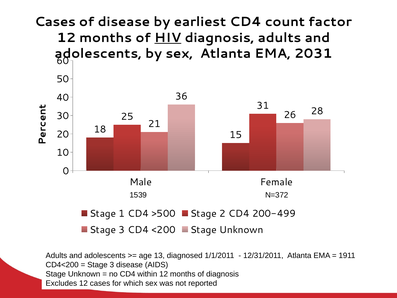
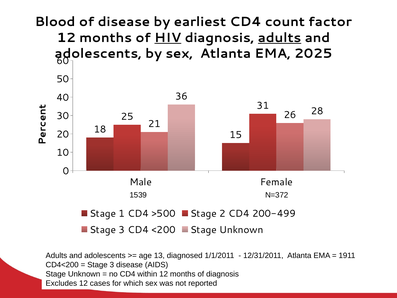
Cases: Cases -> Blood (55, 22)
adults underline: none -> present (280, 38)
2031: 2031 -> 2025 (313, 54)
